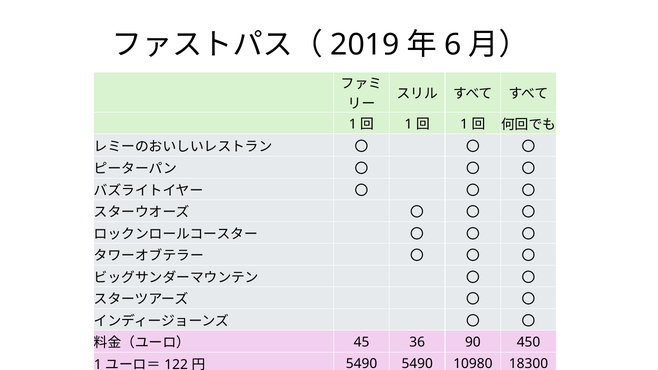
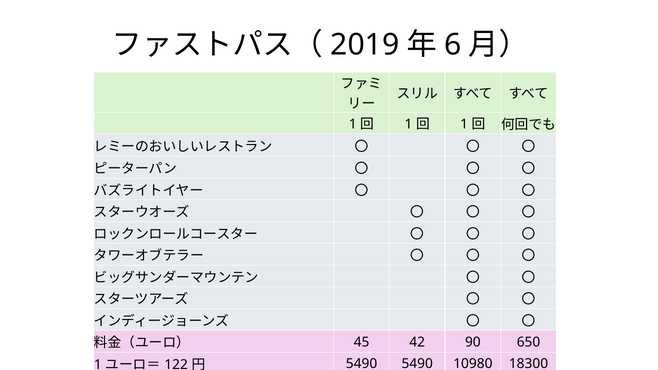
36: 36 -> 42 (417, 342)
450: 450 -> 650 (529, 342)
